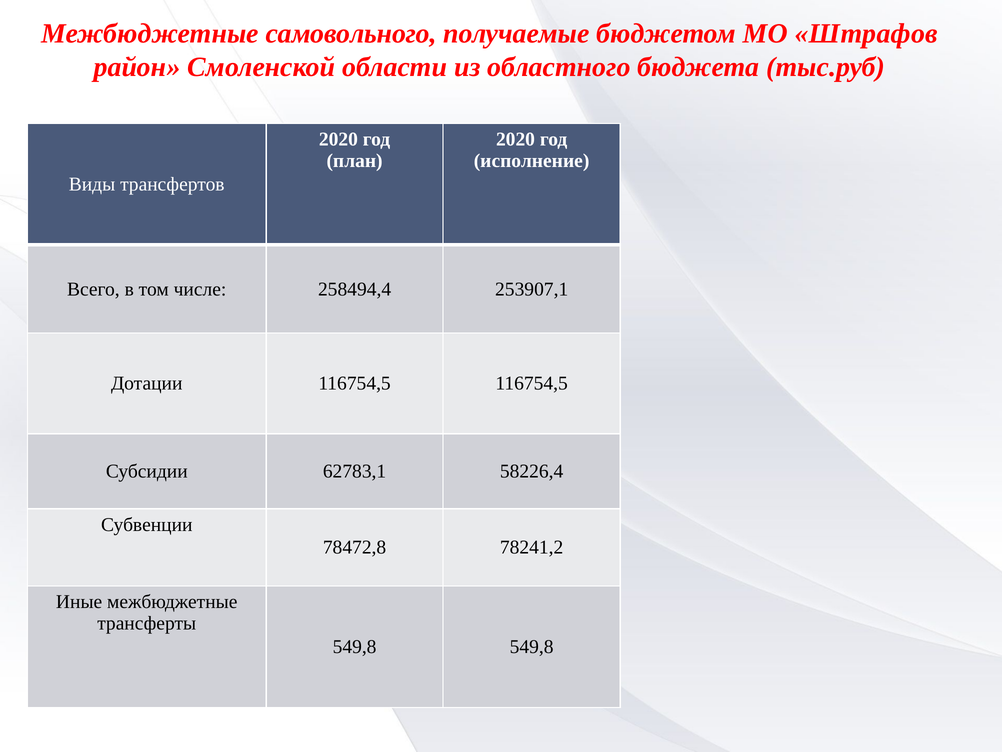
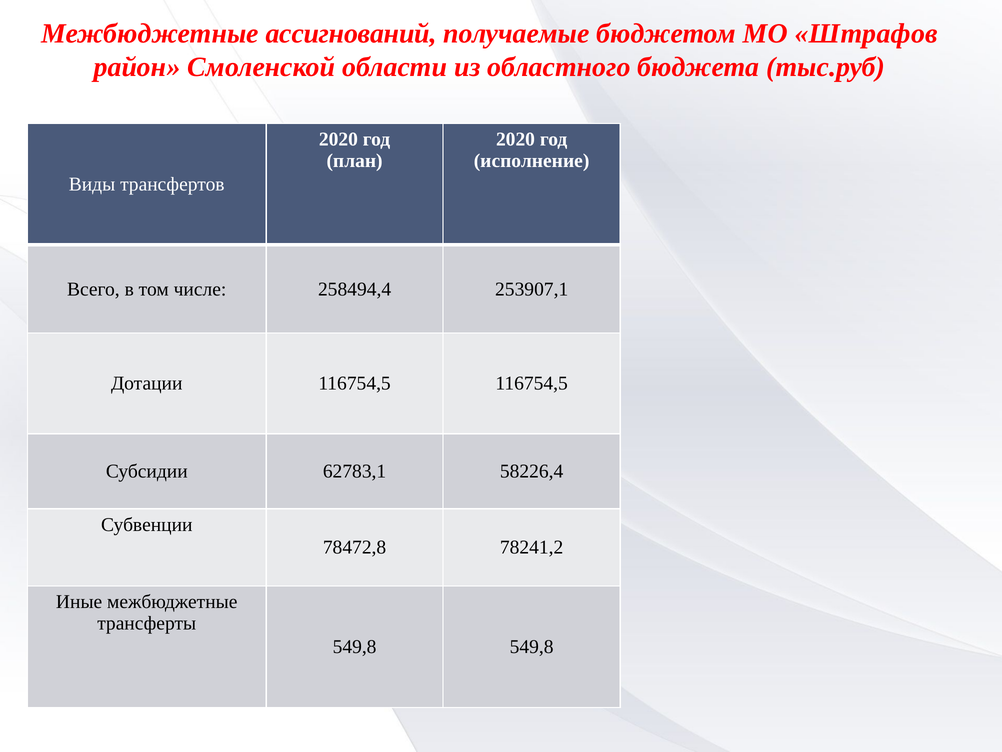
самовольного: самовольного -> ассигнований (351, 33)
